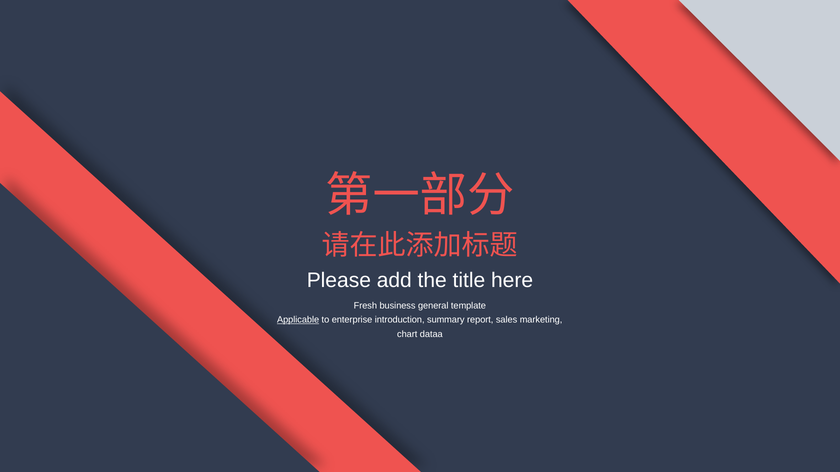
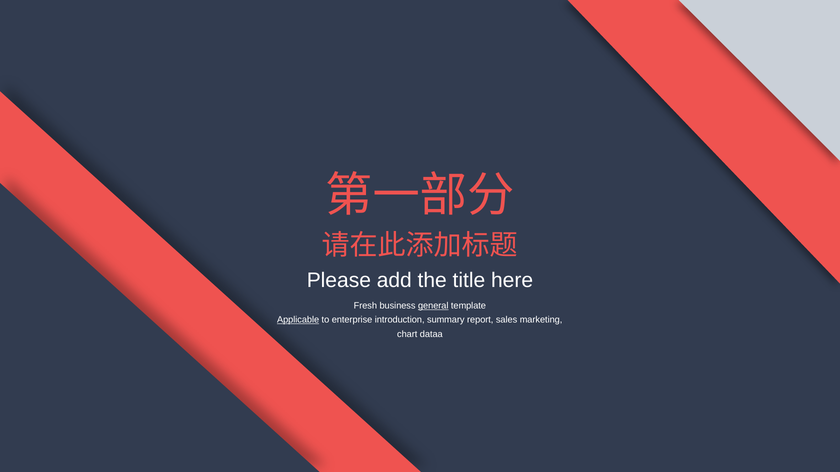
general underline: none -> present (433, 306)
